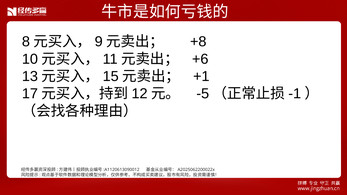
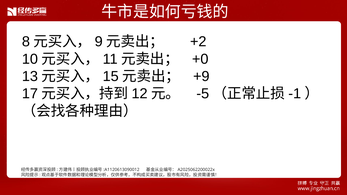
+8: +8 -> +2 (198, 42)
+6: +6 -> +0 (200, 59)
+1: +1 -> +9 (201, 76)
